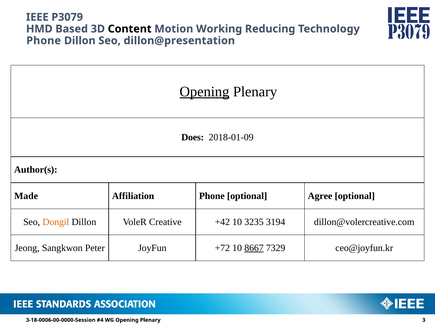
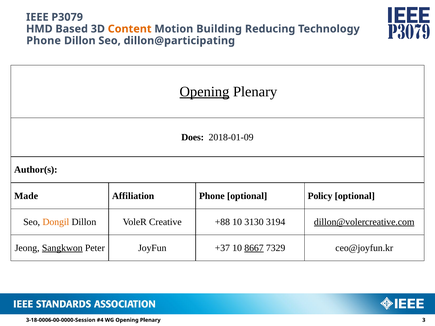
Content colour: black -> orange (130, 29)
Working: Working -> Building (219, 29)
dillon@presentation: dillon@presentation -> dillon@participating (179, 41)
Agree: Agree -> Policy (320, 196)
+42: +42 -> +88 (222, 222)
3235: 3235 -> 3130 (254, 222)
dillon@volercreative.com underline: none -> present (364, 222)
Sangkwon underline: none -> present (62, 248)
+72: +72 -> +37 (222, 248)
